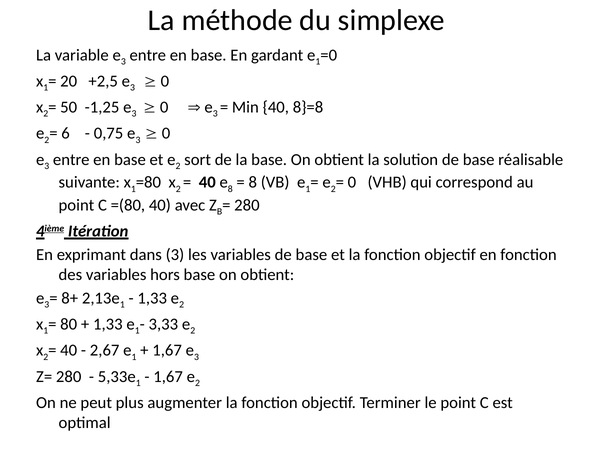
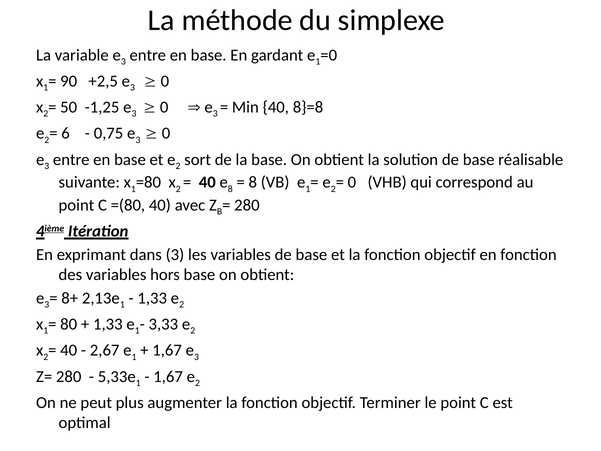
20: 20 -> 90 (69, 81)
